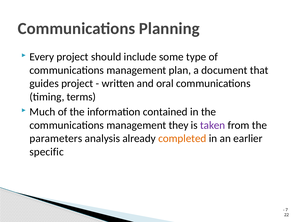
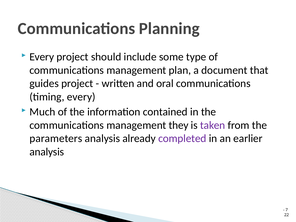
timing terms: terms -> every (81, 97)
completed colour: orange -> purple (182, 138)
specific: specific -> analysis (47, 152)
